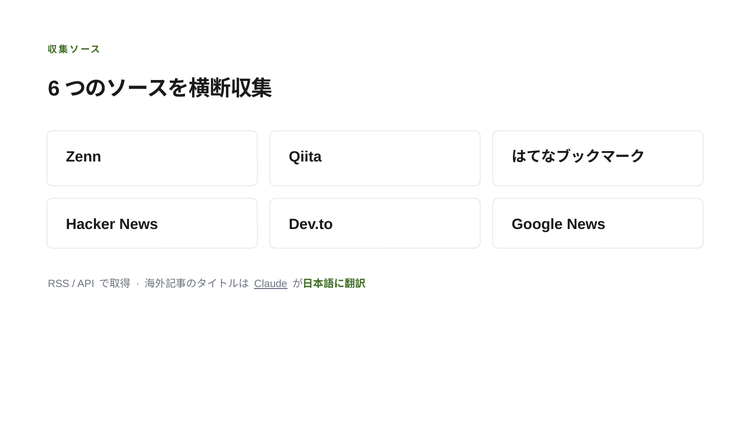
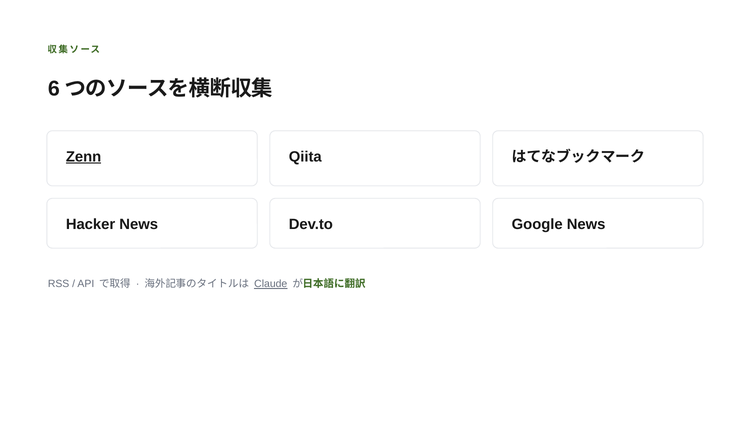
Zenn underline: none -> present (84, 157)
